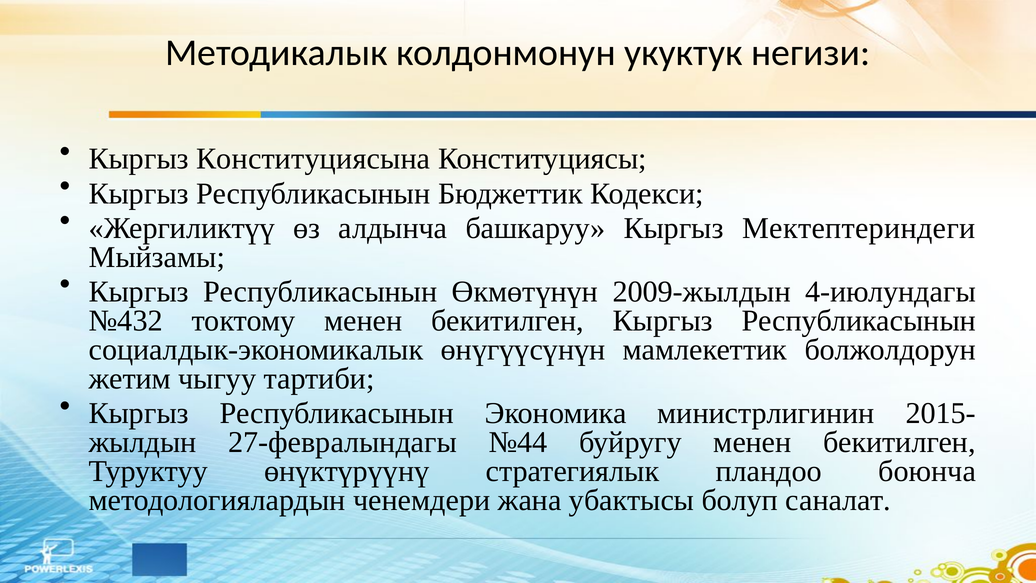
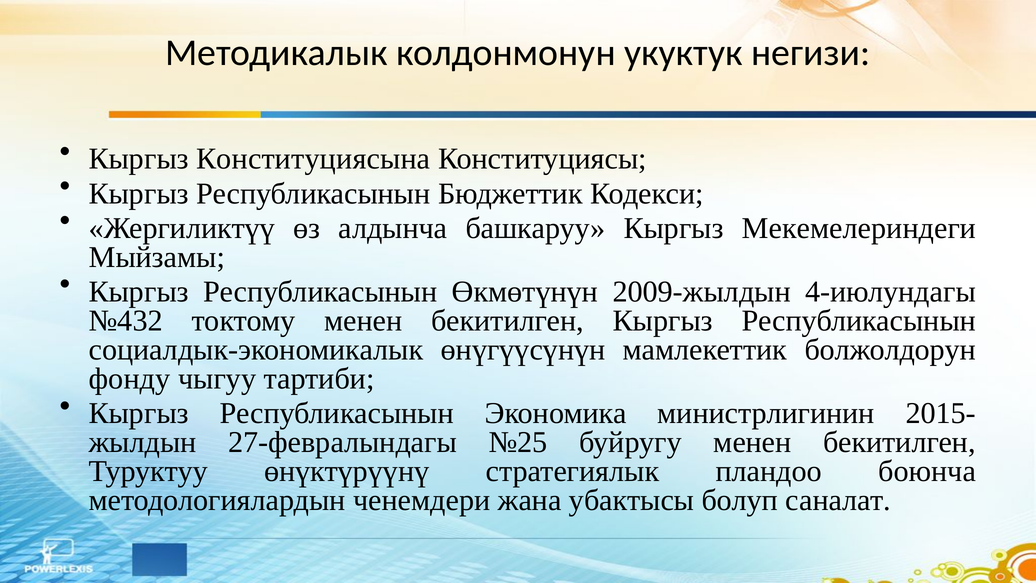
Мектептериндеги: Мектептериндеги -> Мекемелериндеги (859, 228)
жетим: жетим -> фонду (130, 379)
№44: №44 -> №25 (518, 442)
